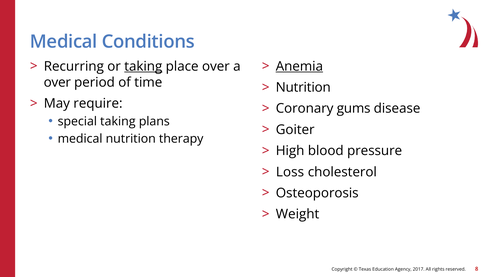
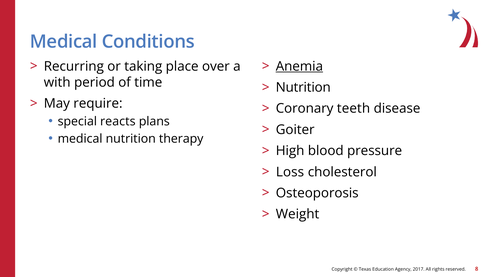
taking underline: present -> none (143, 66)
over: over -> with (57, 82)
gums: gums -> teeth (354, 109)
special taking: taking -> reacts (118, 121)
